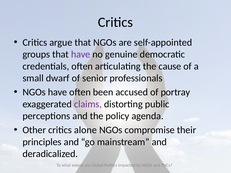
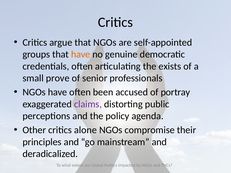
have colour: purple -> orange (81, 54)
cause: cause -> exists (170, 66)
dwarf: dwarf -> prove (58, 78)
